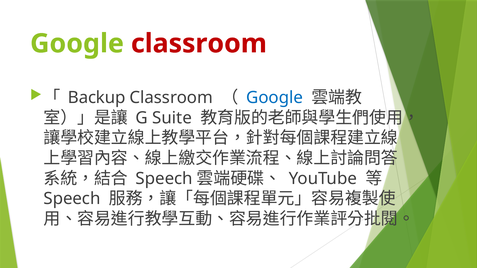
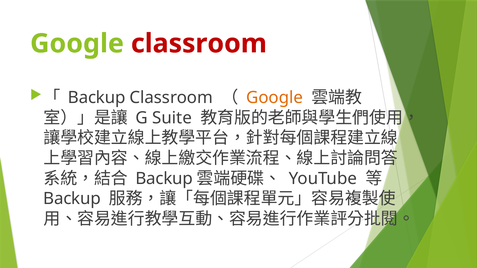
Google colour: blue -> orange (275, 98)
Speech: Speech -> Backup (164, 179)
Speech: Speech -> Backup (72, 199)
